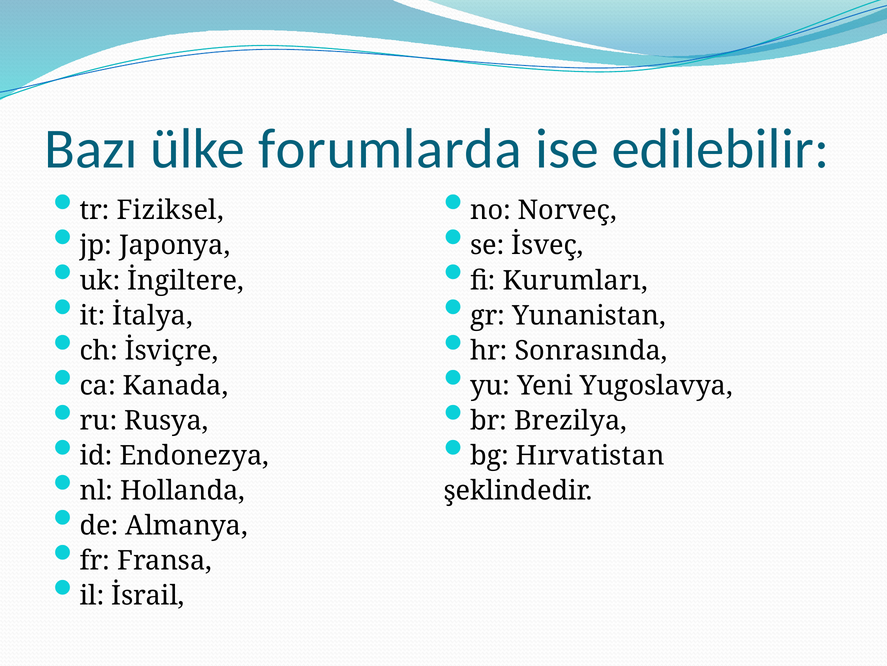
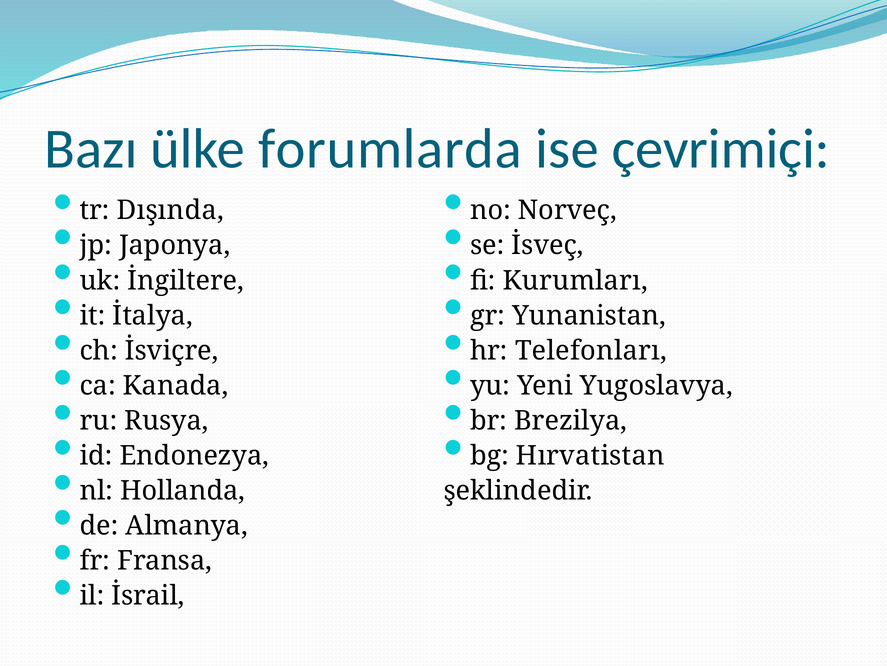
edilebilir: edilebilir -> çevrimiçi (721, 149)
Fiziksel: Fiziksel -> Dışında (170, 210)
Sonrasında: Sonrasında -> Telefonları (591, 350)
